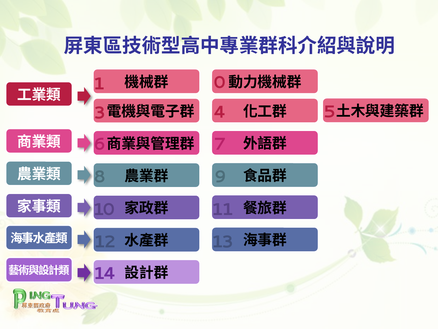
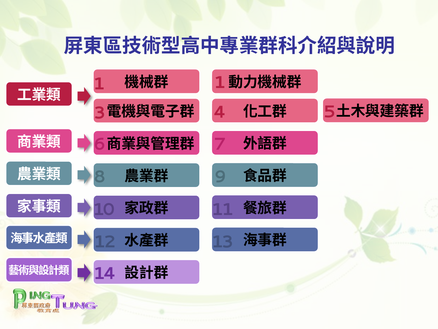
1 0: 0 -> 1 (220, 82)
